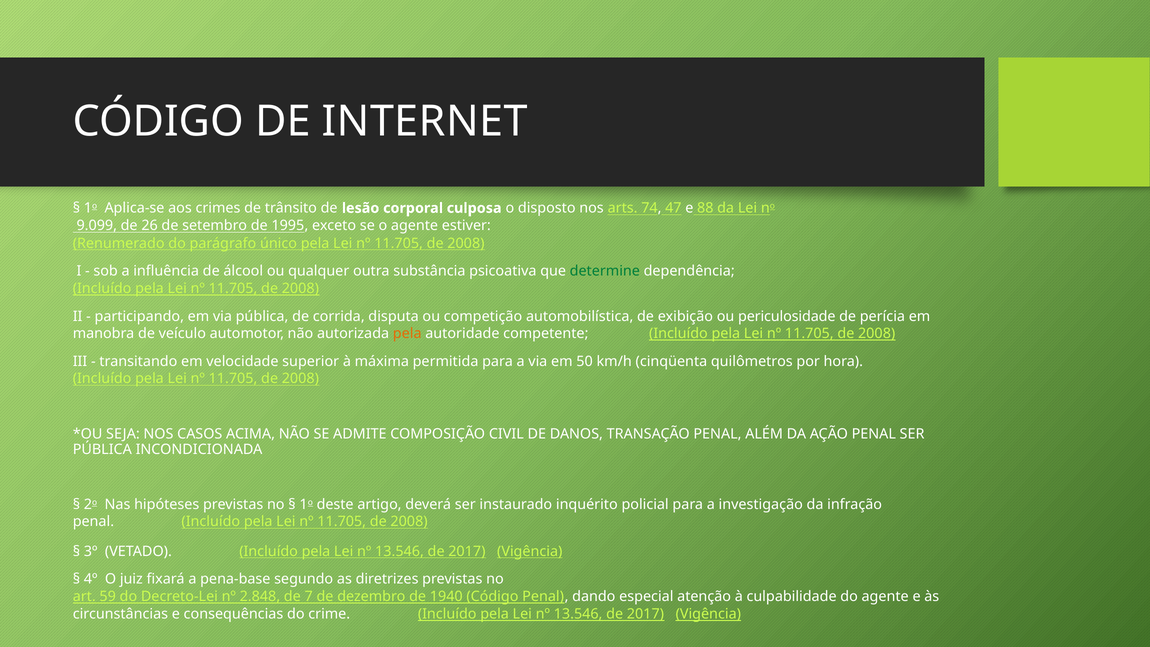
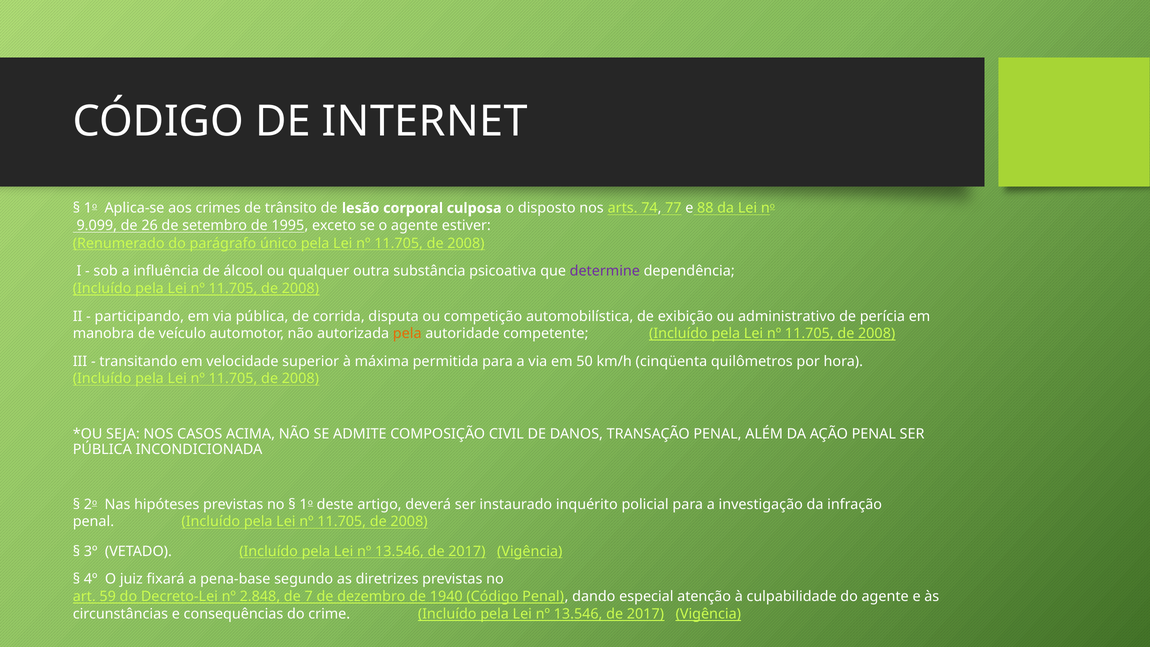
47: 47 -> 77 (673, 208)
determine colour: green -> purple (605, 271)
periculosidade: periculosidade -> administrativo (787, 316)
